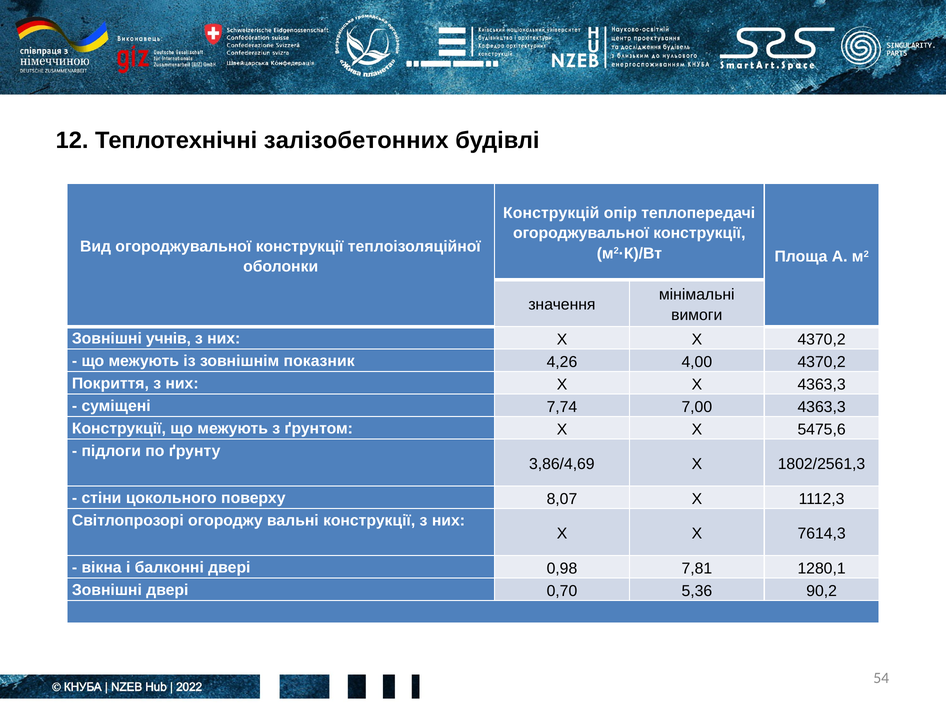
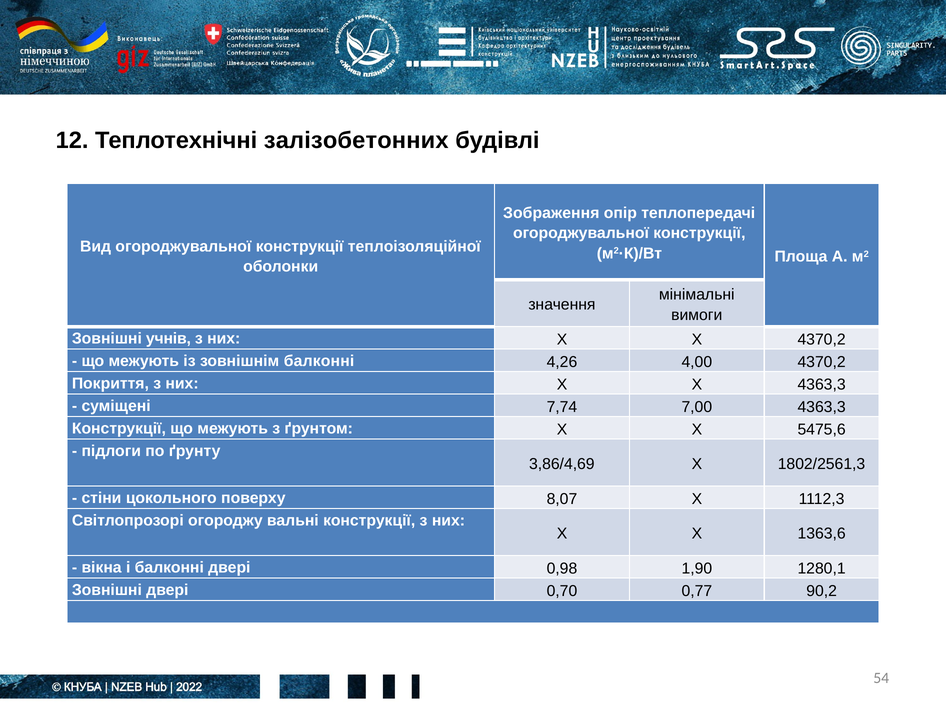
Конструкцій: Конструкцій -> Зображення (551, 213)
зовнішнім показник: показник -> балконні (319, 361)
7614,3: 7614,3 -> 1363,6 (822, 533)
7,81: 7,81 -> 1,90 (697, 568)
5,36: 5,36 -> 0,77 (697, 591)
